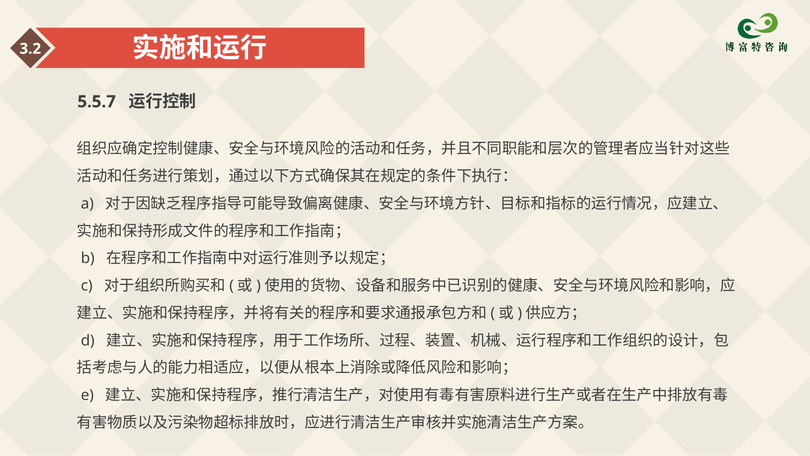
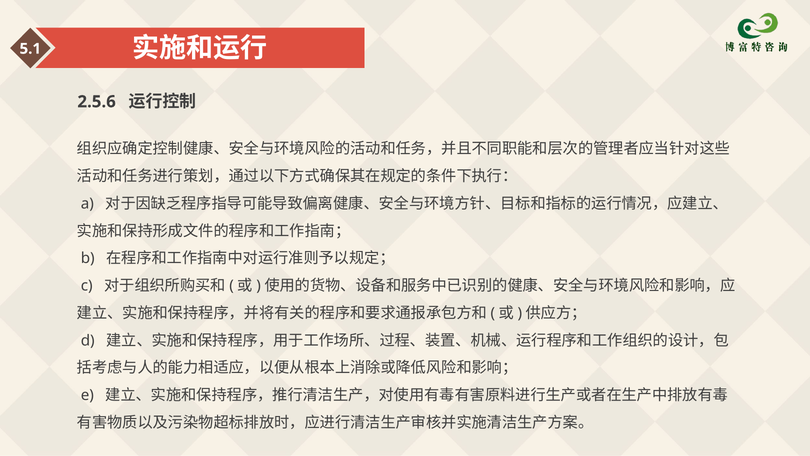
3.2: 3.2 -> 5.1 (30, 49)
5.5.7: 5.5.7 -> 2.5.6 (97, 102)
